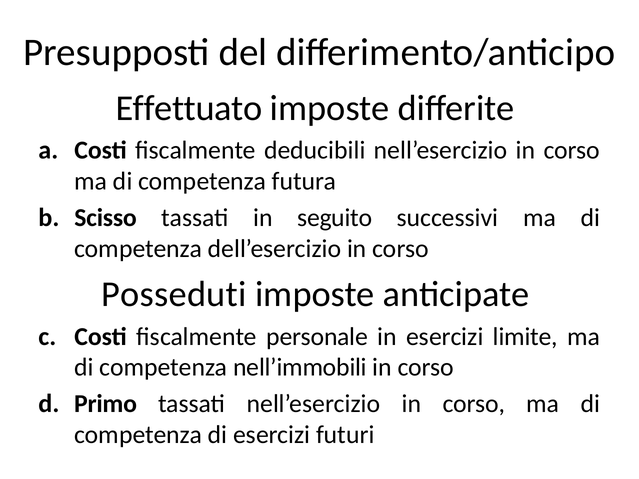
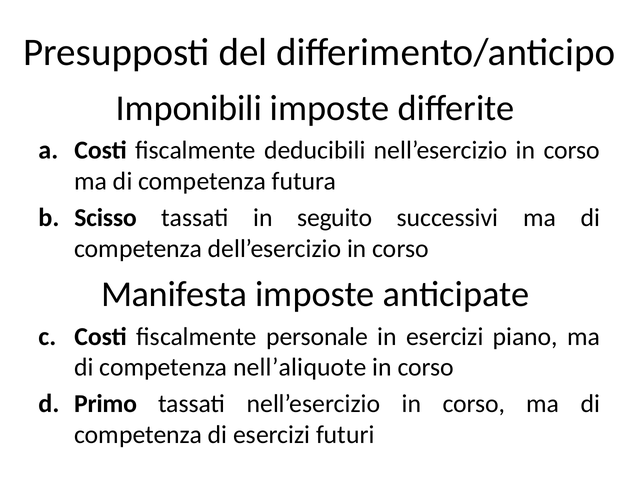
Effettuato: Effettuato -> Imponibili (189, 108)
Posseduti: Posseduti -> Manifesta (174, 295)
limite: limite -> piano (525, 337)
nell’immobili: nell’immobili -> nell’aliquote (300, 368)
